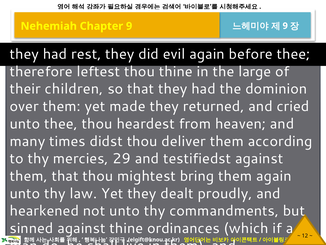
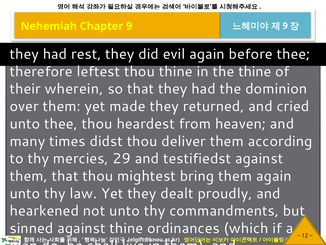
the large: large -> thine (255, 71)
children: children -> wherein (74, 89)
